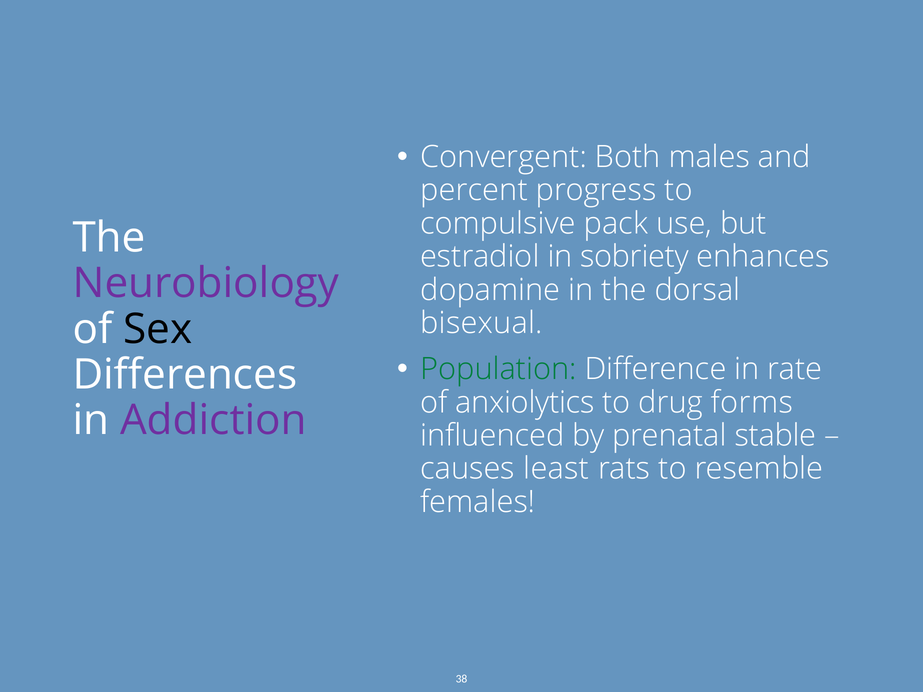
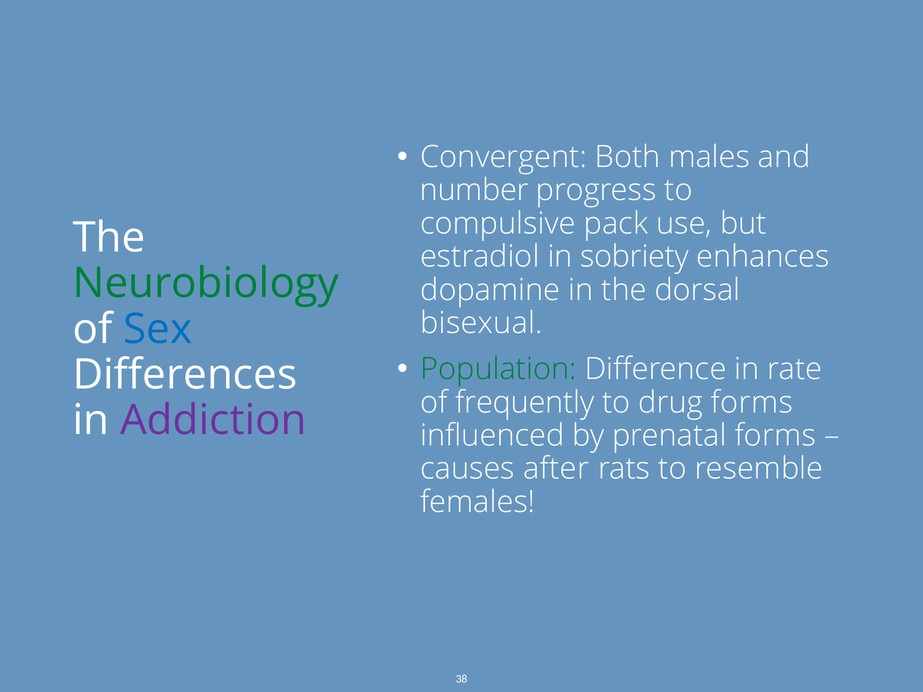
percent: percent -> number (474, 190)
Neurobiology colour: purple -> green (206, 284)
Sex colour: black -> blue (158, 329)
anxiolytics: anxiolytics -> frequently (525, 403)
prenatal stable: stable -> forms (775, 436)
least: least -> after (556, 469)
